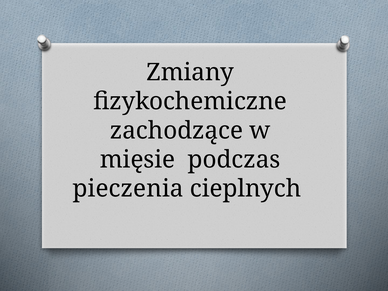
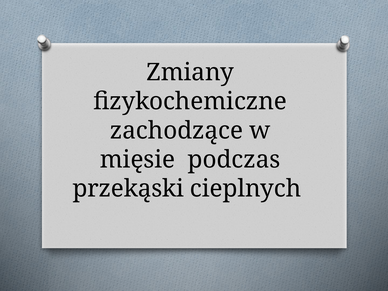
pieczenia: pieczenia -> przekąski (128, 189)
